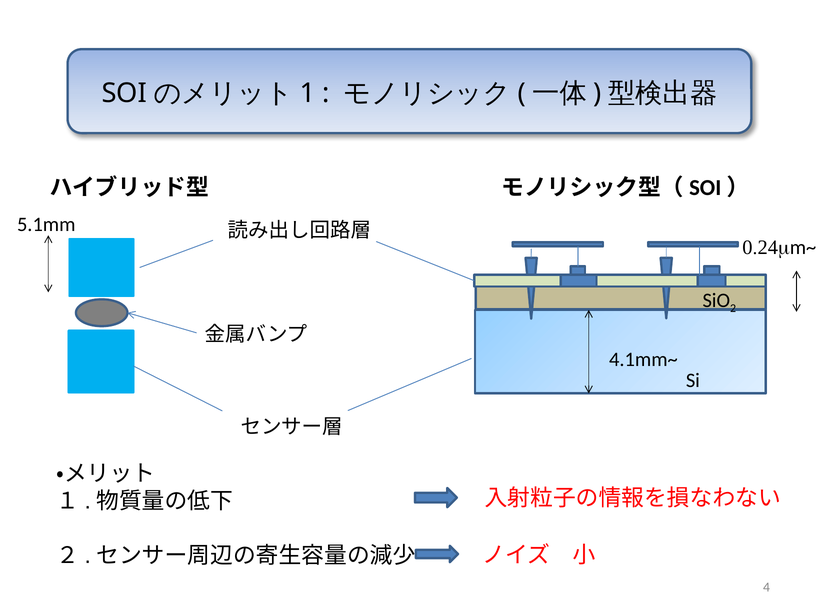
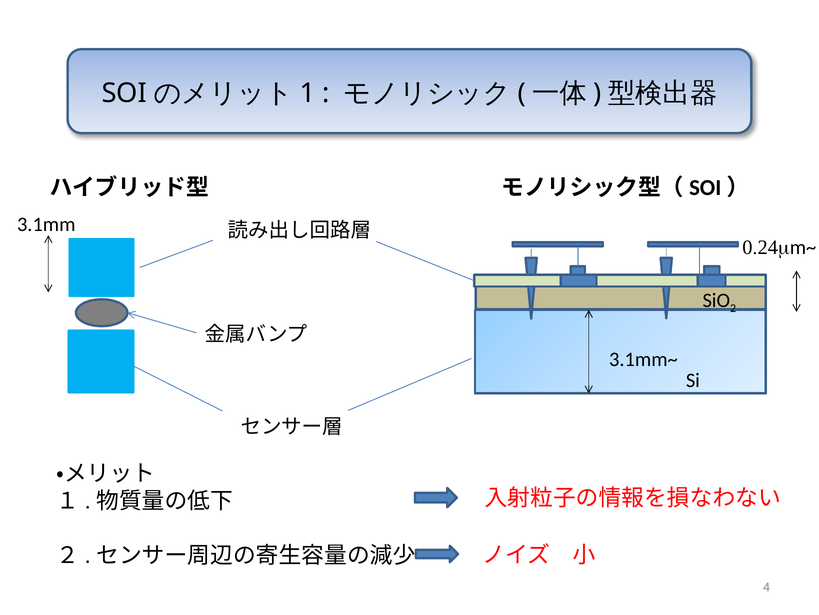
5.1mm: 5.1mm -> 3.1mm (46, 224)
4.1mm~: 4.1mm~ -> 3.1mm~ (643, 359)
